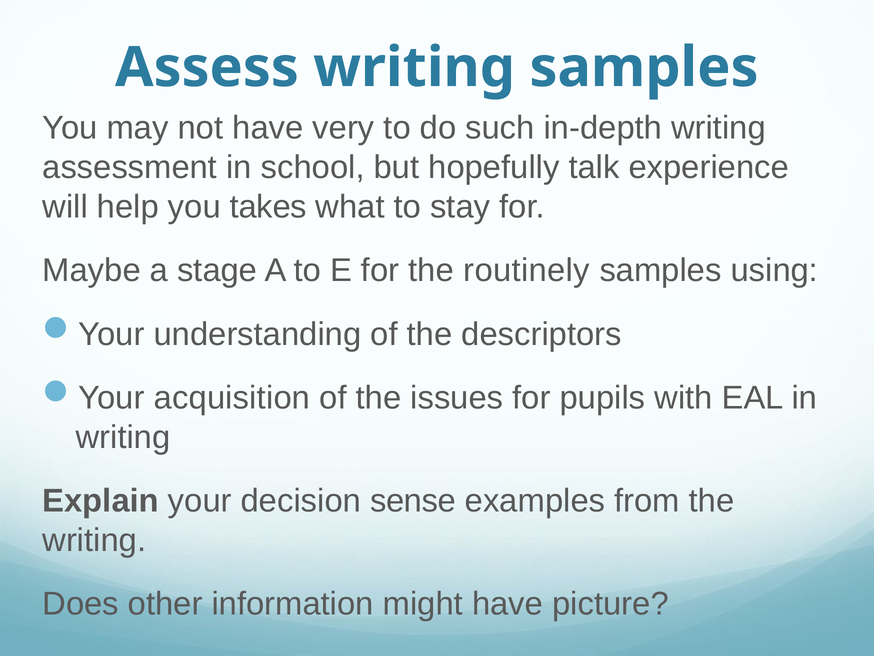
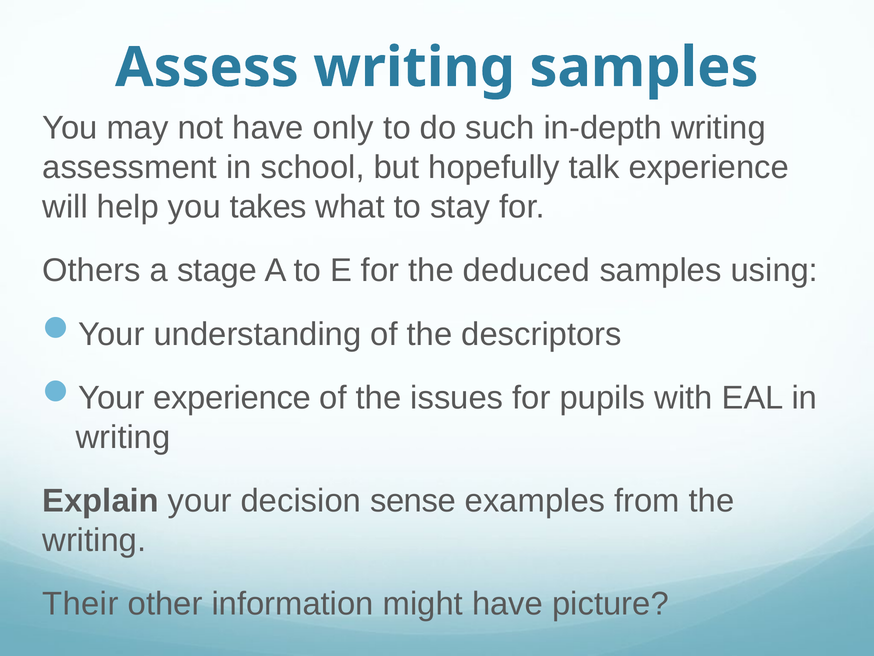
very: very -> only (343, 128)
Maybe: Maybe -> Others (92, 270)
routinely: routinely -> deduced (527, 270)
Your acquisition: acquisition -> experience (232, 398)
Does: Does -> Their (80, 604)
